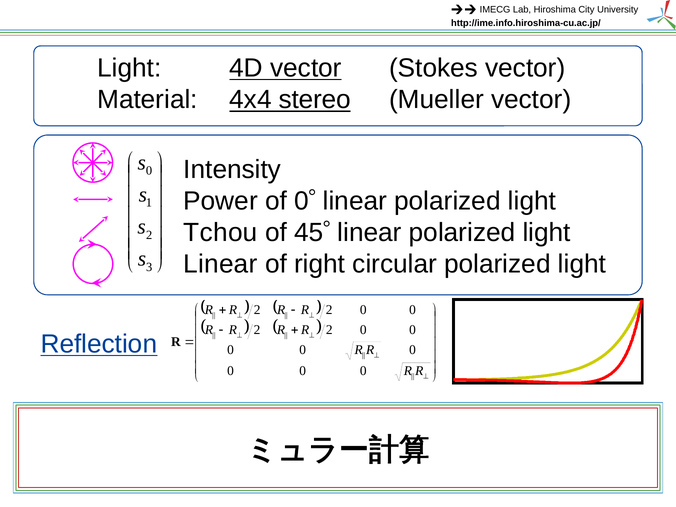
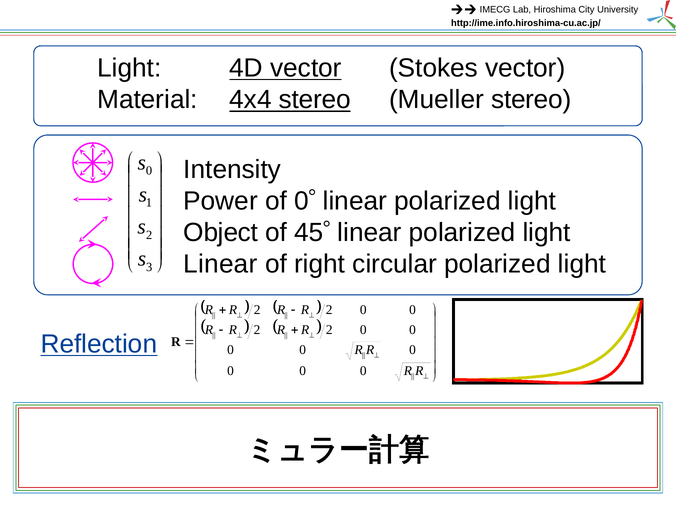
Mueller vector: vector -> stereo (531, 100)
Tchou: Tchou -> Object (221, 233)
